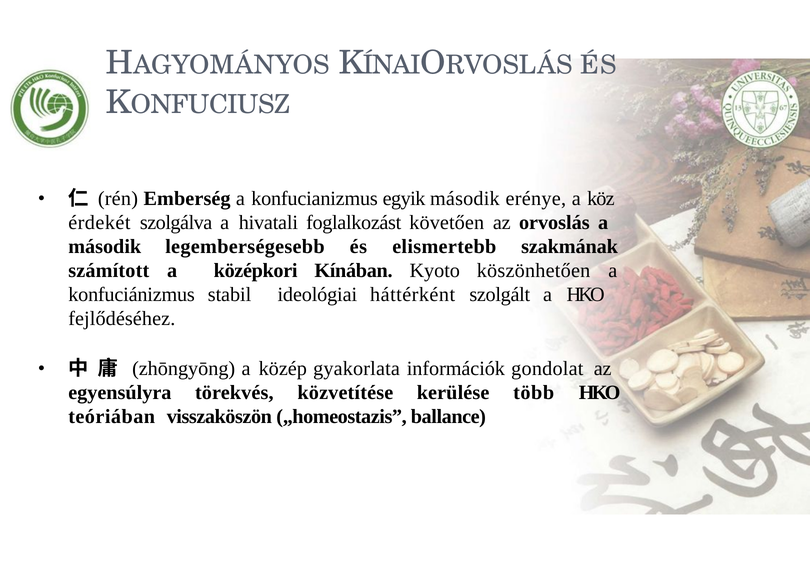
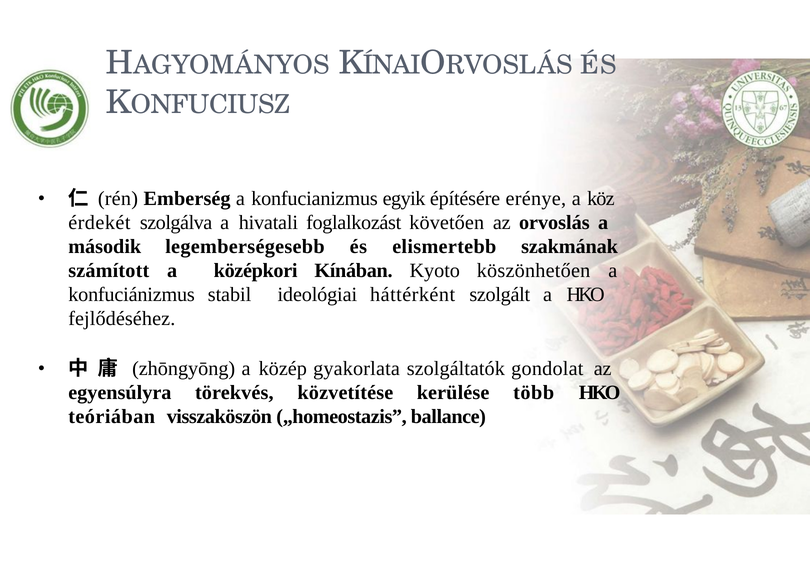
egyik második: második -> építésére (465, 199)
információk: információk -> szolgáltatók (456, 369)
